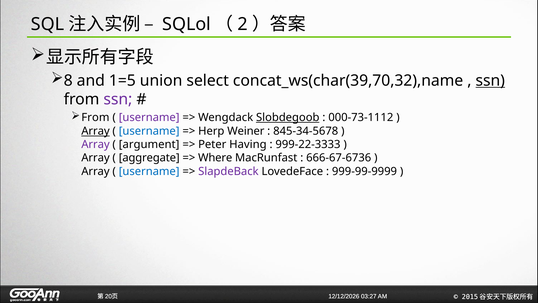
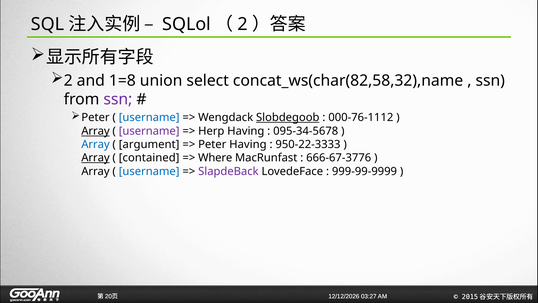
8: 8 -> 2 (68, 80)
1=5: 1=5 -> 1=8 (122, 80)
concat_ws(char(39,70,32),name: concat_ws(char(39,70,32),name -> concat_ws(char(82,58,32),name (348, 80)
ssn underline: present -> none (490, 80)
From: From -> Peter (95, 117)
username colour: purple -> blue (149, 117)
000-73-1112: 000-73-1112 -> 000-76-1112 (361, 117)
username colour: blue -> purple (149, 131)
Herp Weiner: Weiner -> Having (246, 131)
845-34-5678: 845-34-5678 -> 095-34-5678 (306, 131)
Array colour: purple -> blue (96, 144)
999-22-3333: 999-22-3333 -> 950-22-3333 (308, 144)
Array underline: none -> present (96, 158)
aggregate: aggregate -> contained (149, 158)
666-67-6736: 666-67-6736 -> 666-67-3776 (339, 158)
